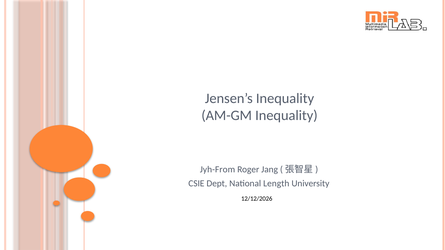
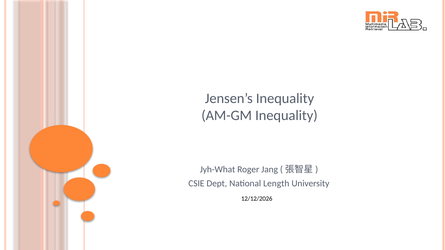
Jyh-From: Jyh-From -> Jyh-What (218, 170)
